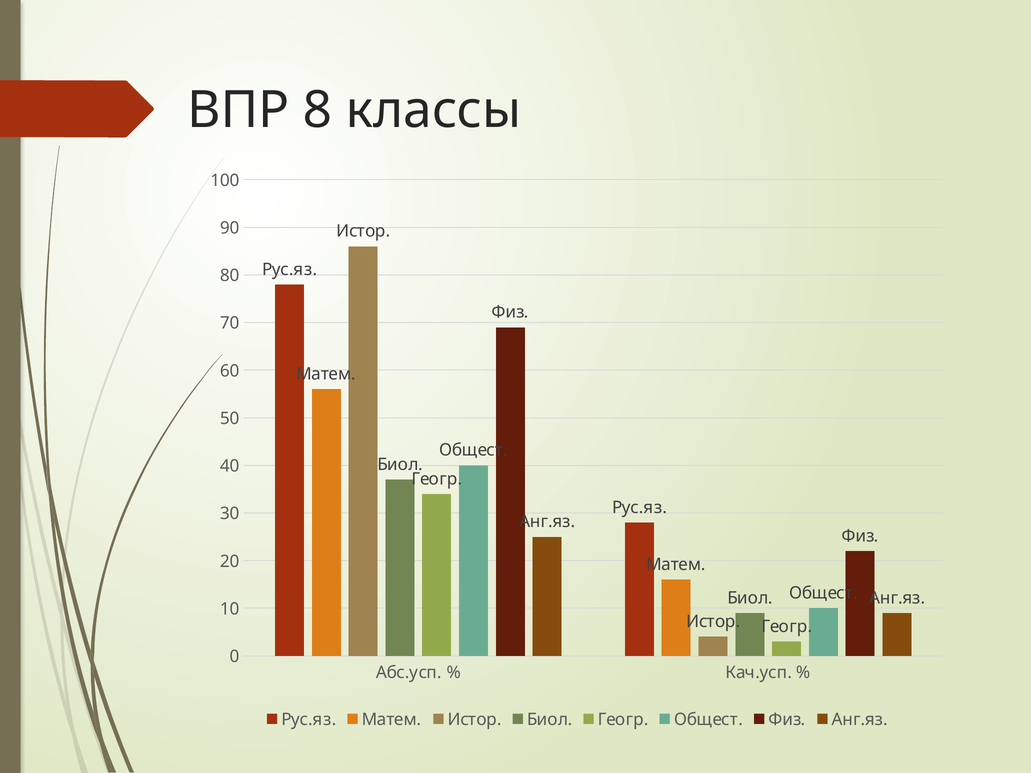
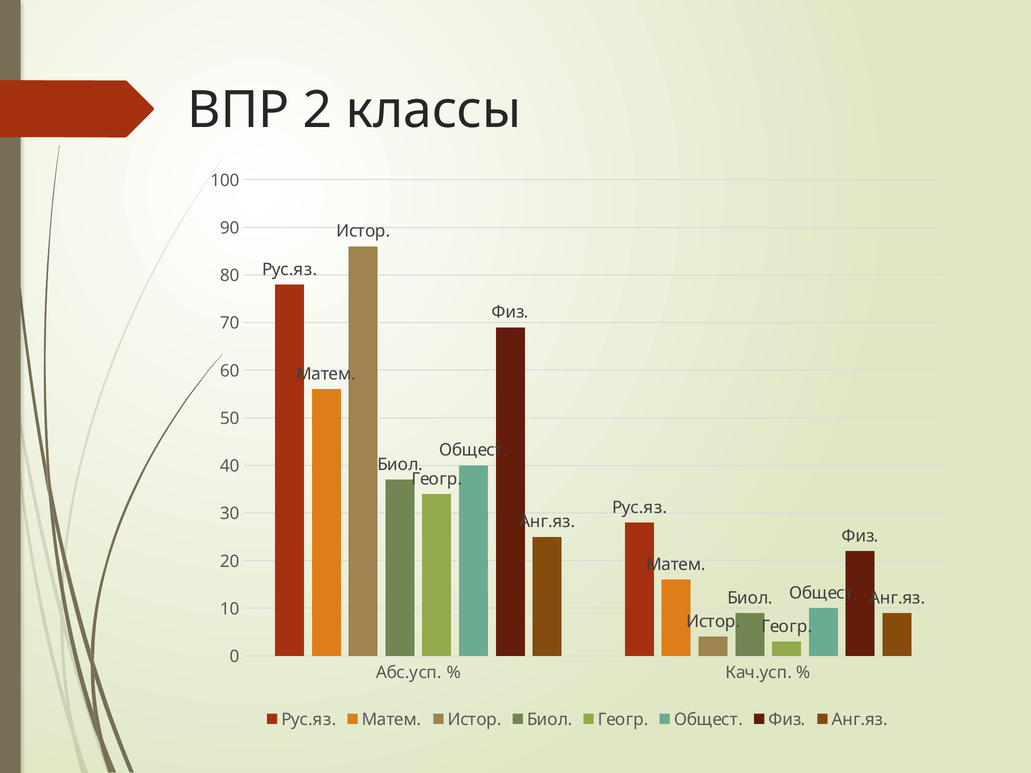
8: 8 -> 2 (318, 110)
